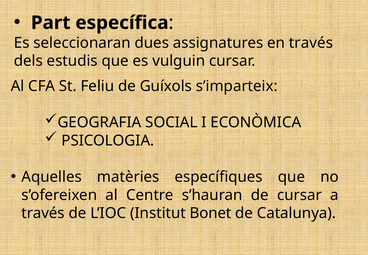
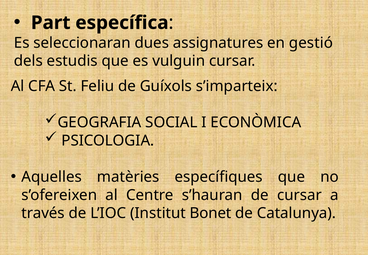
en través: través -> gestió (311, 43)
